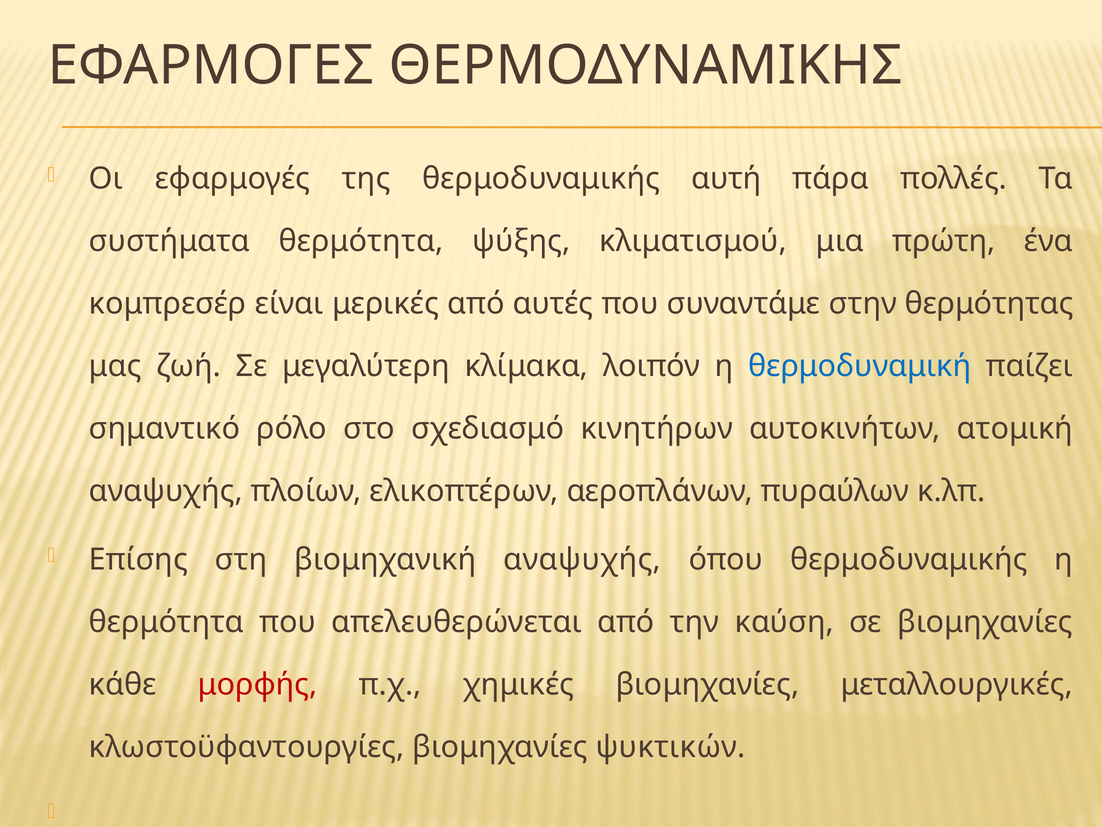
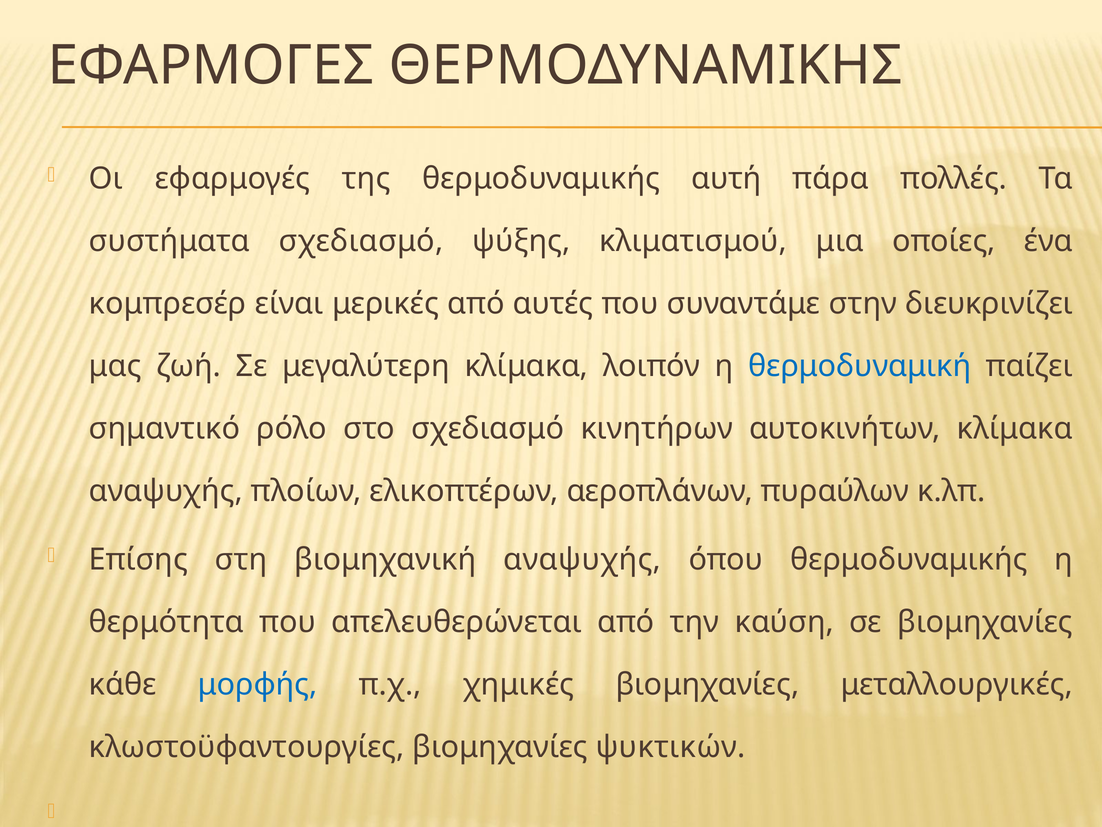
συστήματα θερμότητα: θερμότητα -> σχεδιασμό (361, 241)
πρώτη: πρώτη -> οποίες (944, 241)
θερμότητας: θερμότητας -> διευκρινίζει (989, 303)
αυτοκινήτων ατομική: ατομική -> κλίμακα (1015, 428)
μορφής colour: red -> blue (258, 684)
